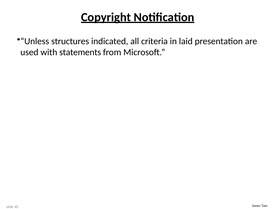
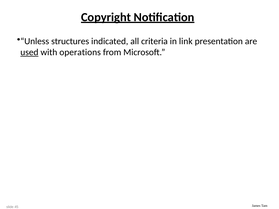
laid: laid -> link (186, 41)
used underline: none -> present (29, 52)
statements: statements -> operations (80, 52)
